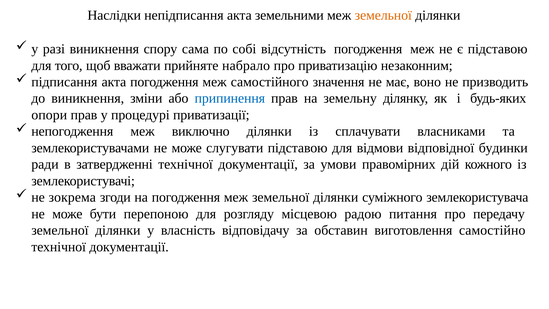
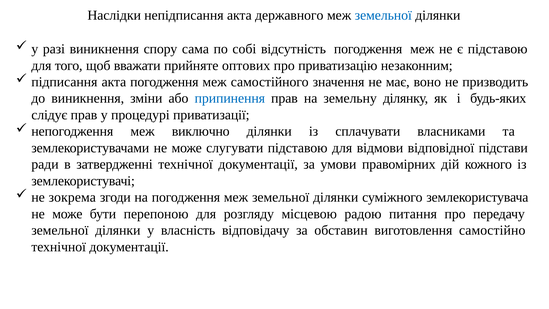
земельними: земельними -> державного (289, 15)
земельної colour: orange -> blue (383, 15)
набрало: набрало -> оптових (246, 65)
опори: опори -> слідує (49, 115)
будинки: будинки -> підстави (503, 148)
